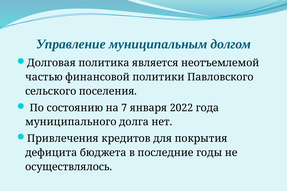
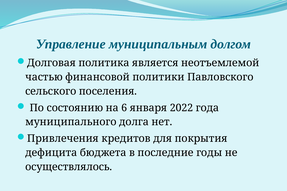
7: 7 -> 6 (124, 108)
